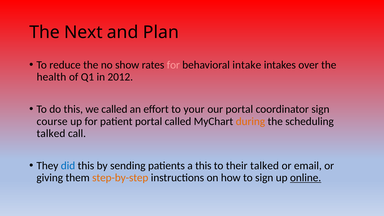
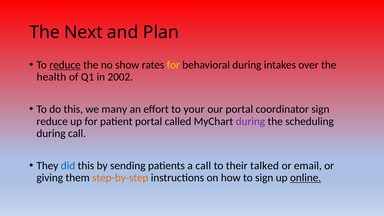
reduce underline: none -> present (65, 65)
for colour: pink -> yellow (173, 65)
behavioral intake: intake -> during (247, 65)
2012: 2012 -> 2002 (120, 77)
we called: called -> many (114, 109)
course: course -> reduce (52, 121)
during colour: orange -> purple (250, 121)
talked: talked -> during (51, 133)
a this: this -> call (203, 166)
